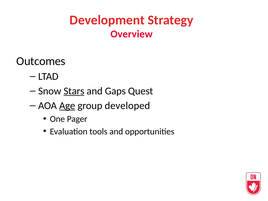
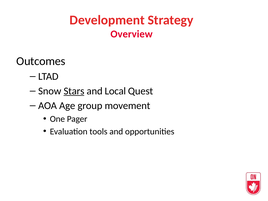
Gaps: Gaps -> Local (115, 91)
Age underline: present -> none (67, 106)
developed: developed -> movement (127, 106)
